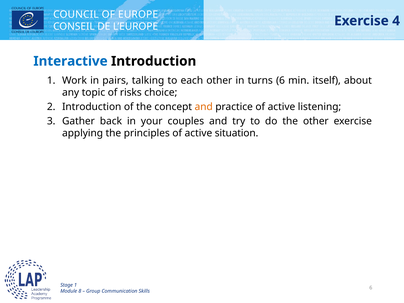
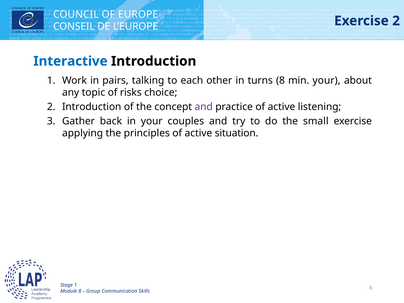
Exercise 4: 4 -> 2 (396, 21)
turns 6: 6 -> 8 (281, 81)
min itself: itself -> your (327, 81)
and colour: orange -> purple (204, 107)
the other: other -> small (316, 121)
